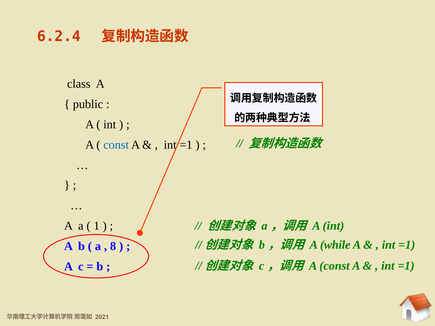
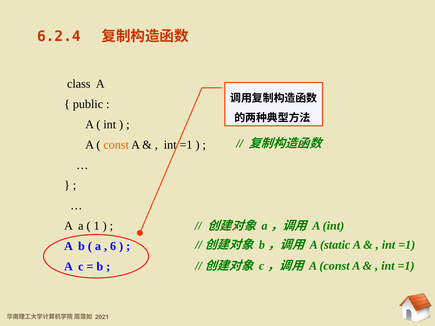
const colour: blue -> orange (116, 145)
while: while -> static (335, 245)
8: 8 -> 6 (113, 246)
